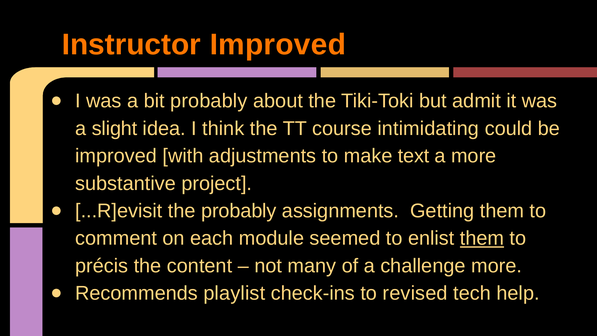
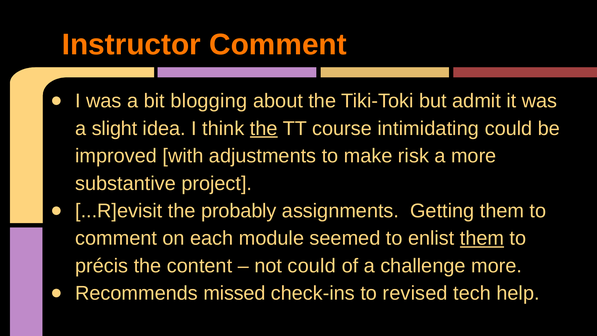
Instructor Improved: Improved -> Comment (278, 45)
bit probably: probably -> blogging (209, 101)
the underline: none -> present (264, 128)
text: text -> risk (414, 156)
not many: many -> could (312, 266)
playlist: playlist -> missed (235, 293)
